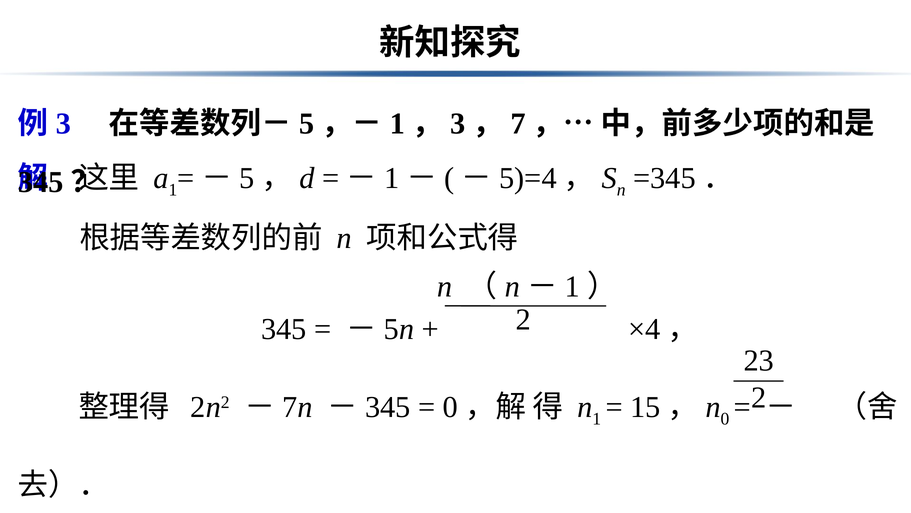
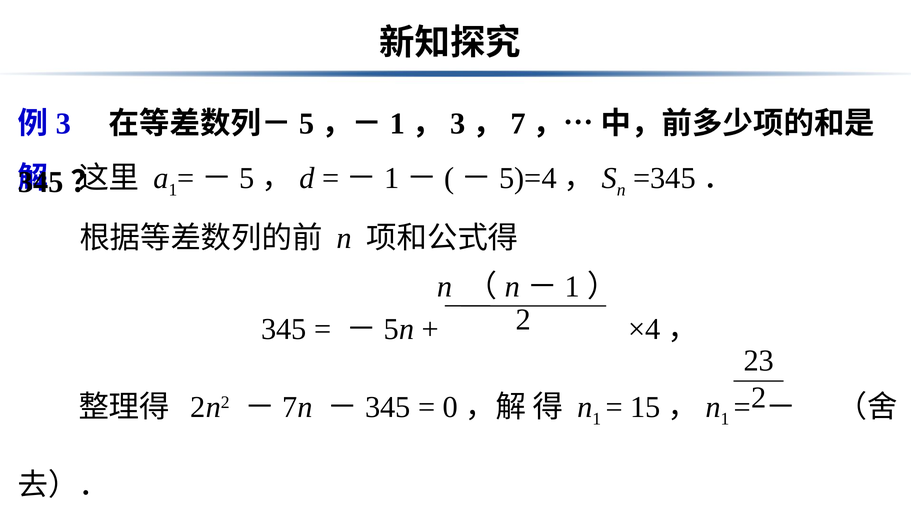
0: 0 -> 1 (725, 419)
